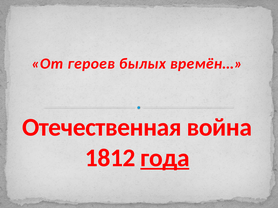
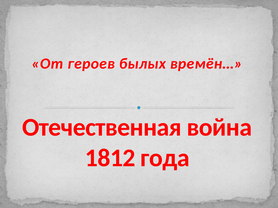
года underline: present -> none (165, 158)
